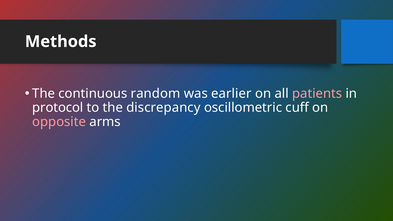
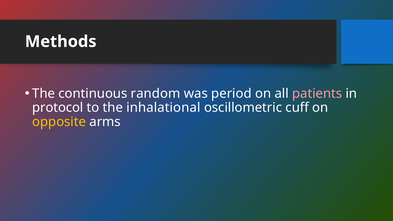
earlier: earlier -> period (231, 94)
discrepancy: discrepancy -> inhalational (163, 108)
opposite colour: pink -> yellow (59, 122)
